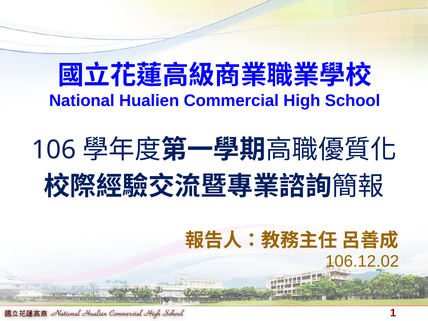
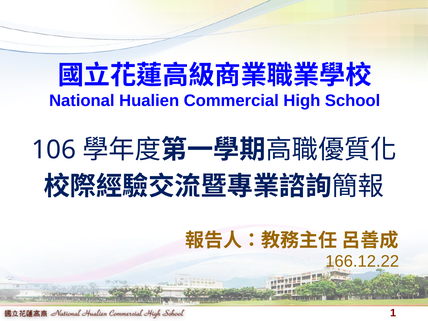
106.12.02: 106.12.02 -> 166.12.22 (362, 261)
